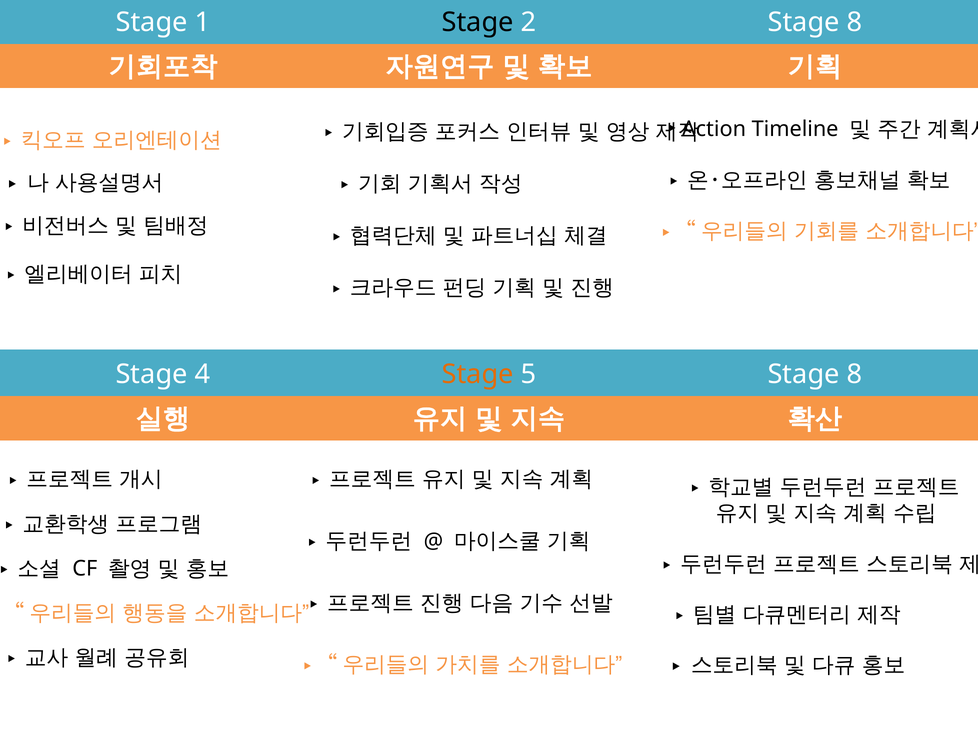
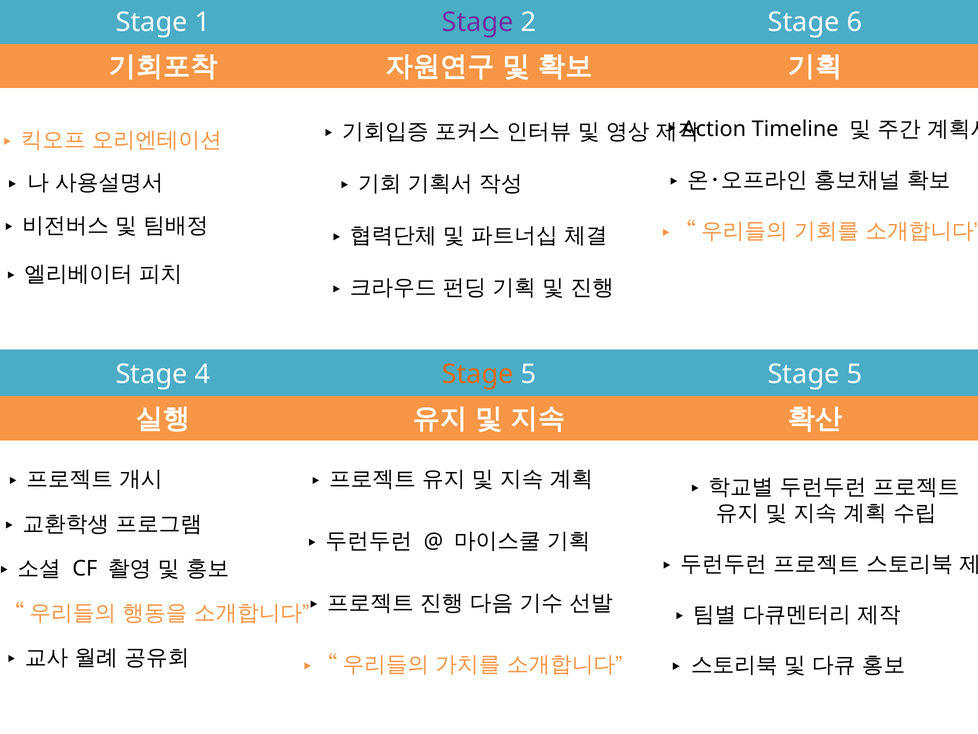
Stage colour: black -> purple (478, 22)
2 Stage 8: 8 -> 6 (855, 22)
5 Stage 8: 8 -> 5 (854, 374)
